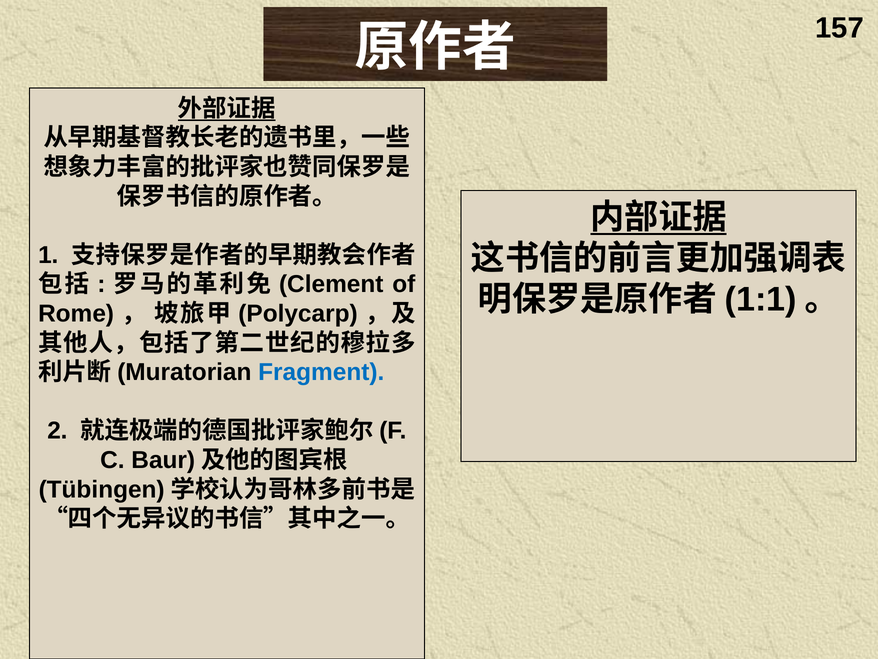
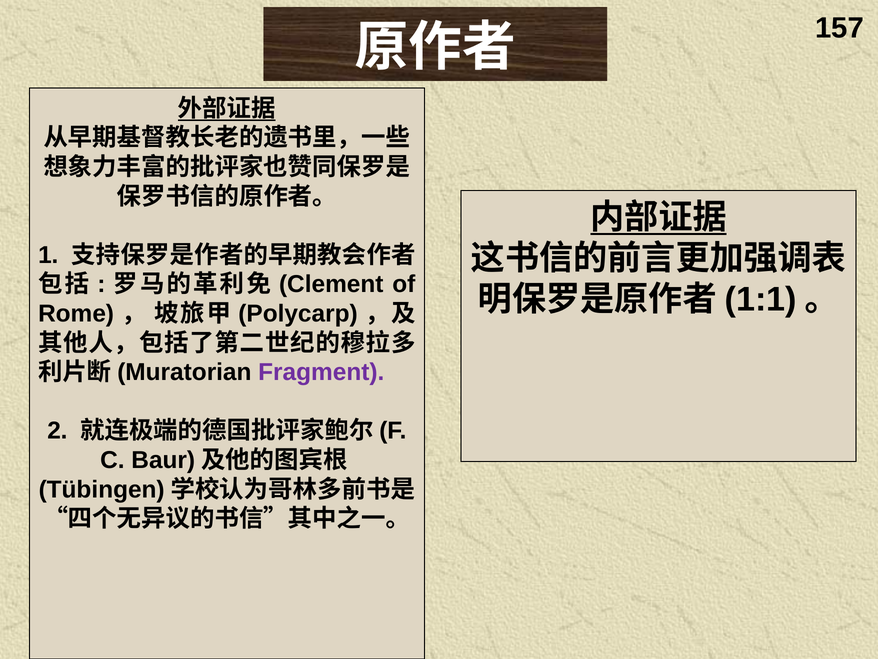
Fragment colour: blue -> purple (321, 372)
